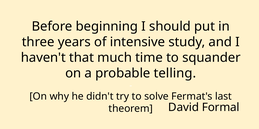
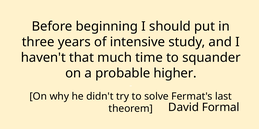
telling: telling -> higher (175, 73)
